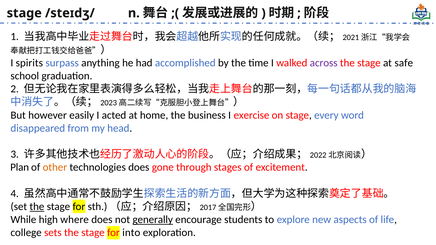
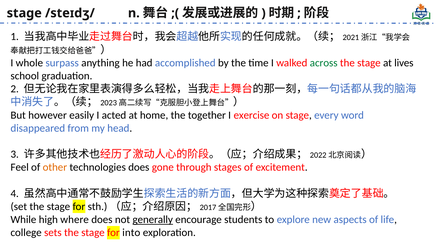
spirits: spirits -> whole (29, 63)
across colour: purple -> green (324, 63)
safe: safe -> lives (404, 63)
business: business -> together (207, 115)
Plan: Plan -> Feel (20, 168)
the underline: present -> none (37, 207)
